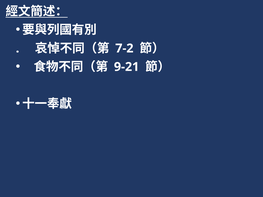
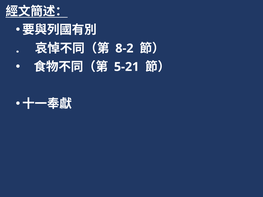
7-2: 7-2 -> 8-2 (124, 48)
9-21: 9-21 -> 5-21 (127, 67)
